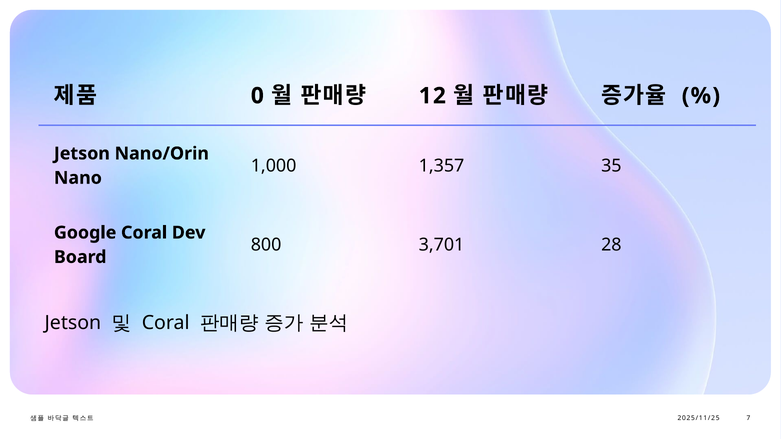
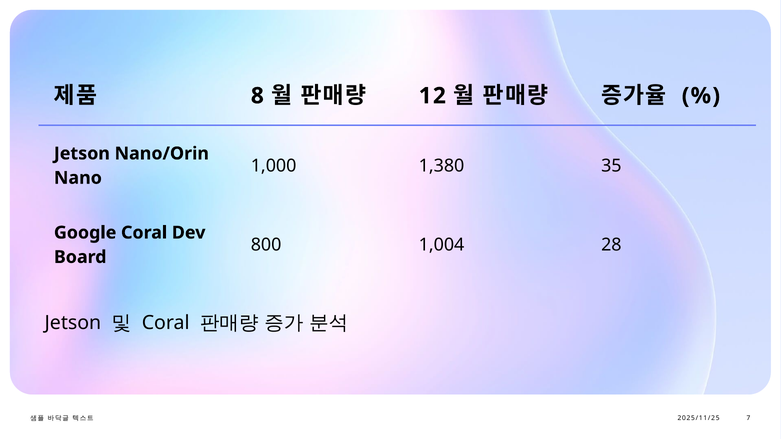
0: 0 -> 8 (257, 96)
1,357: 1,357 -> 1,380 (442, 166)
3,701: 3,701 -> 1,004 (442, 245)
